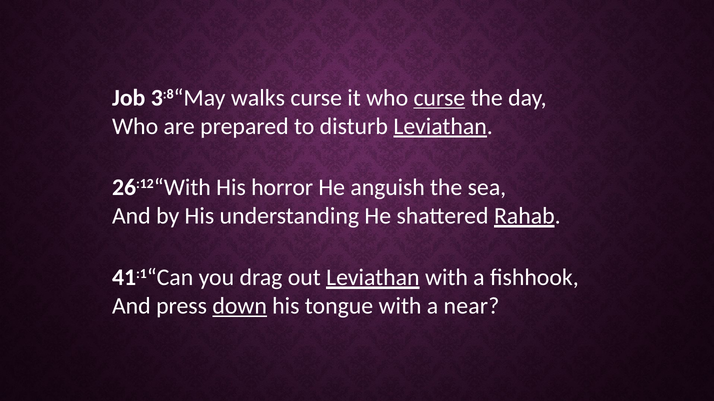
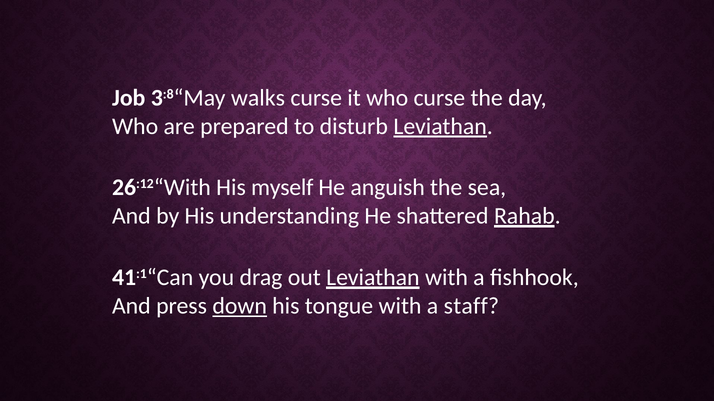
curse underline: present -> none (439, 98)
horror: horror -> myself (282, 188)
near: near -> staff (471, 306)
